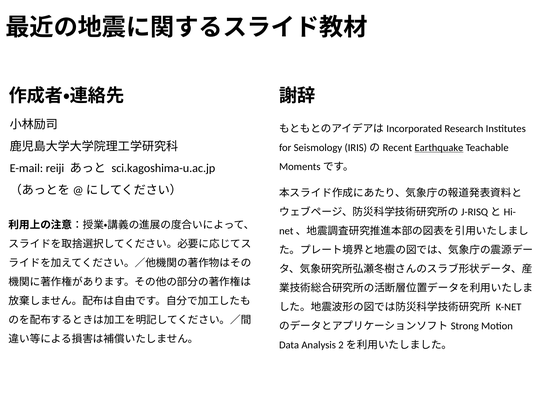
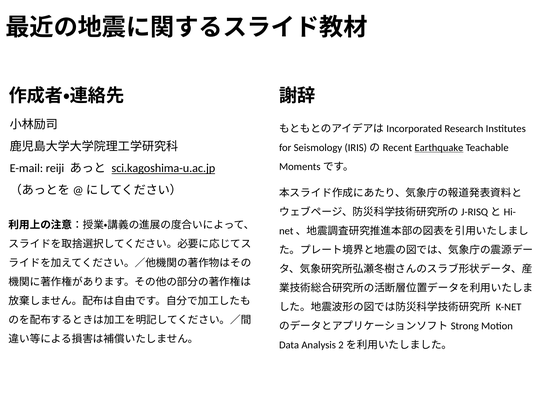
sci.kagoshima-u.ac.jp underline: none -> present (163, 168)
